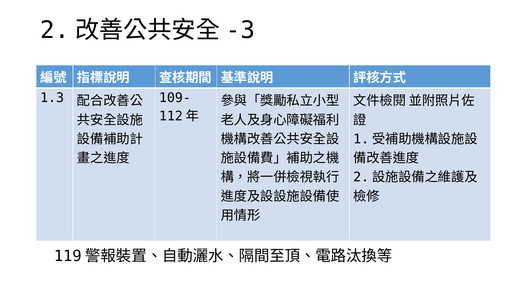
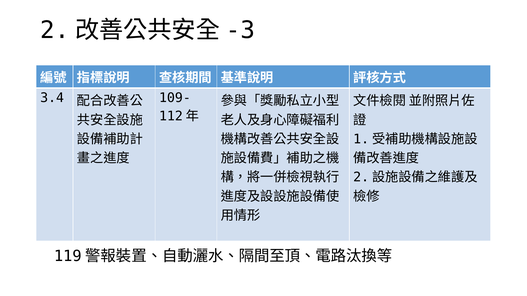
1.3: 1.3 -> 3.4 (52, 98)
